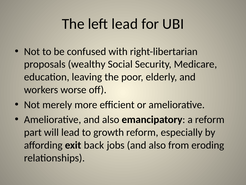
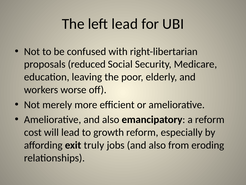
wealthy: wealthy -> reduced (87, 64)
part: part -> cost (33, 132)
back: back -> truly (94, 145)
